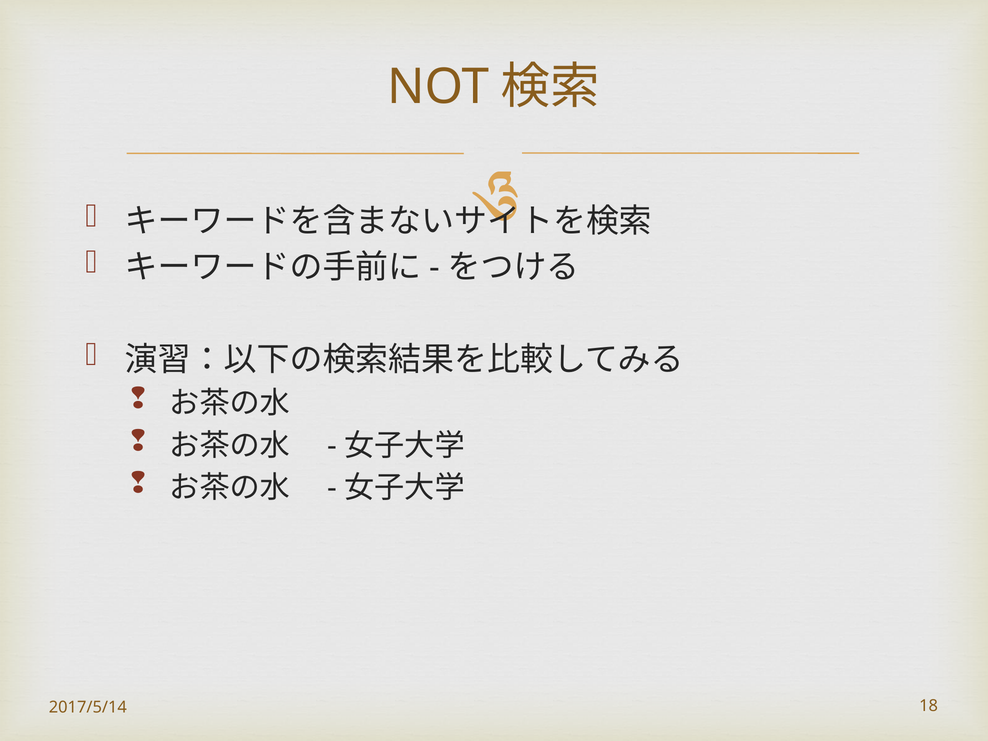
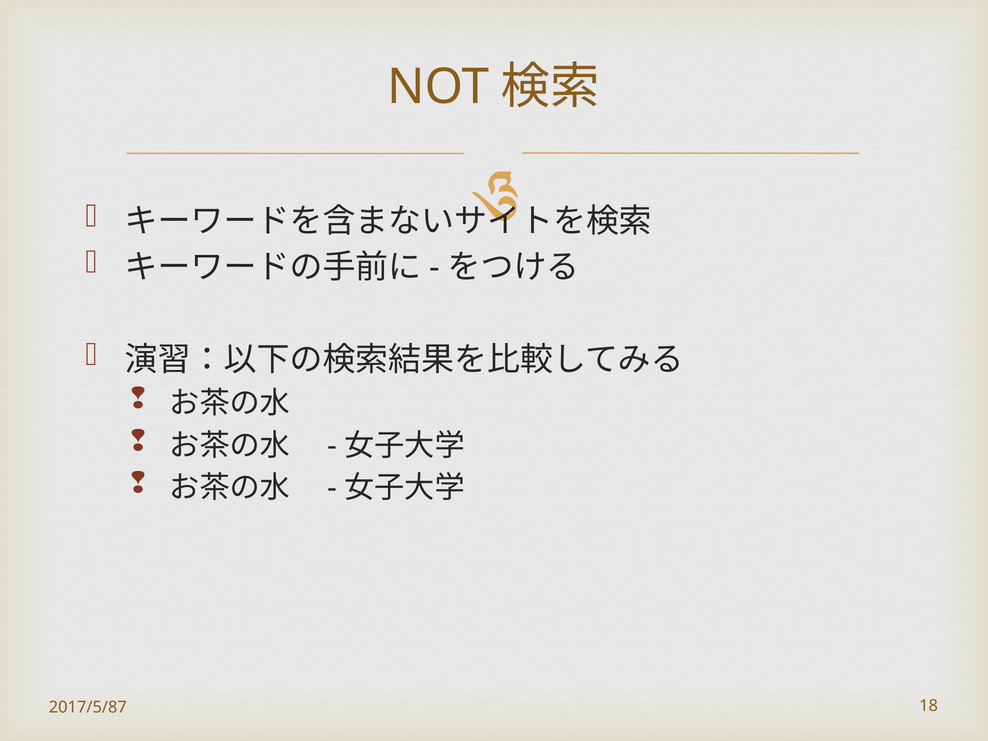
2017/5/14: 2017/5/14 -> 2017/5/87 (88, 707)
